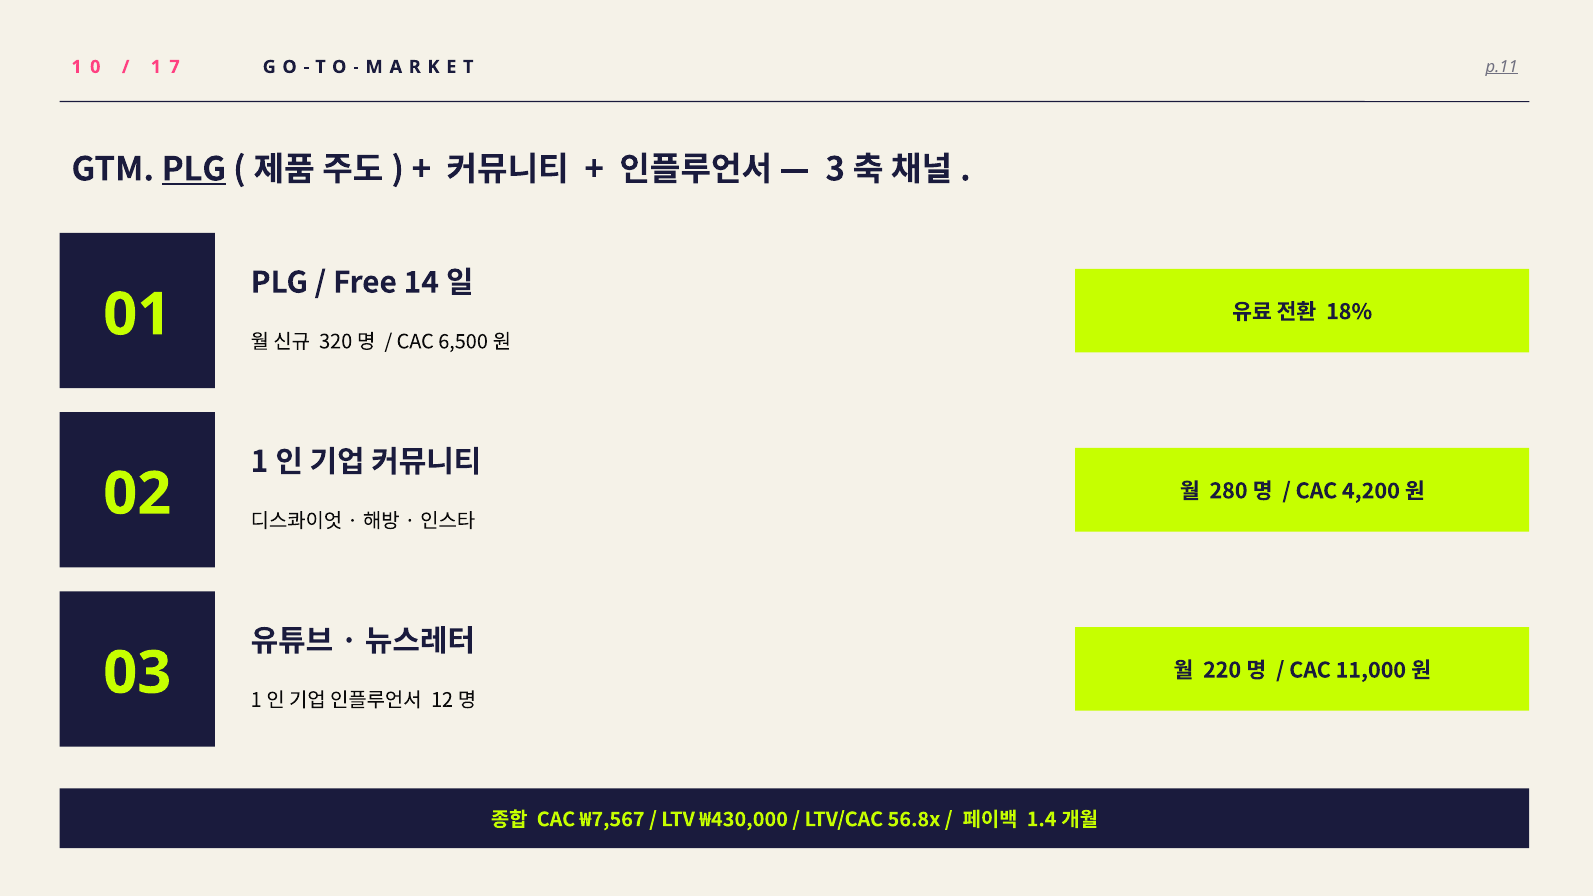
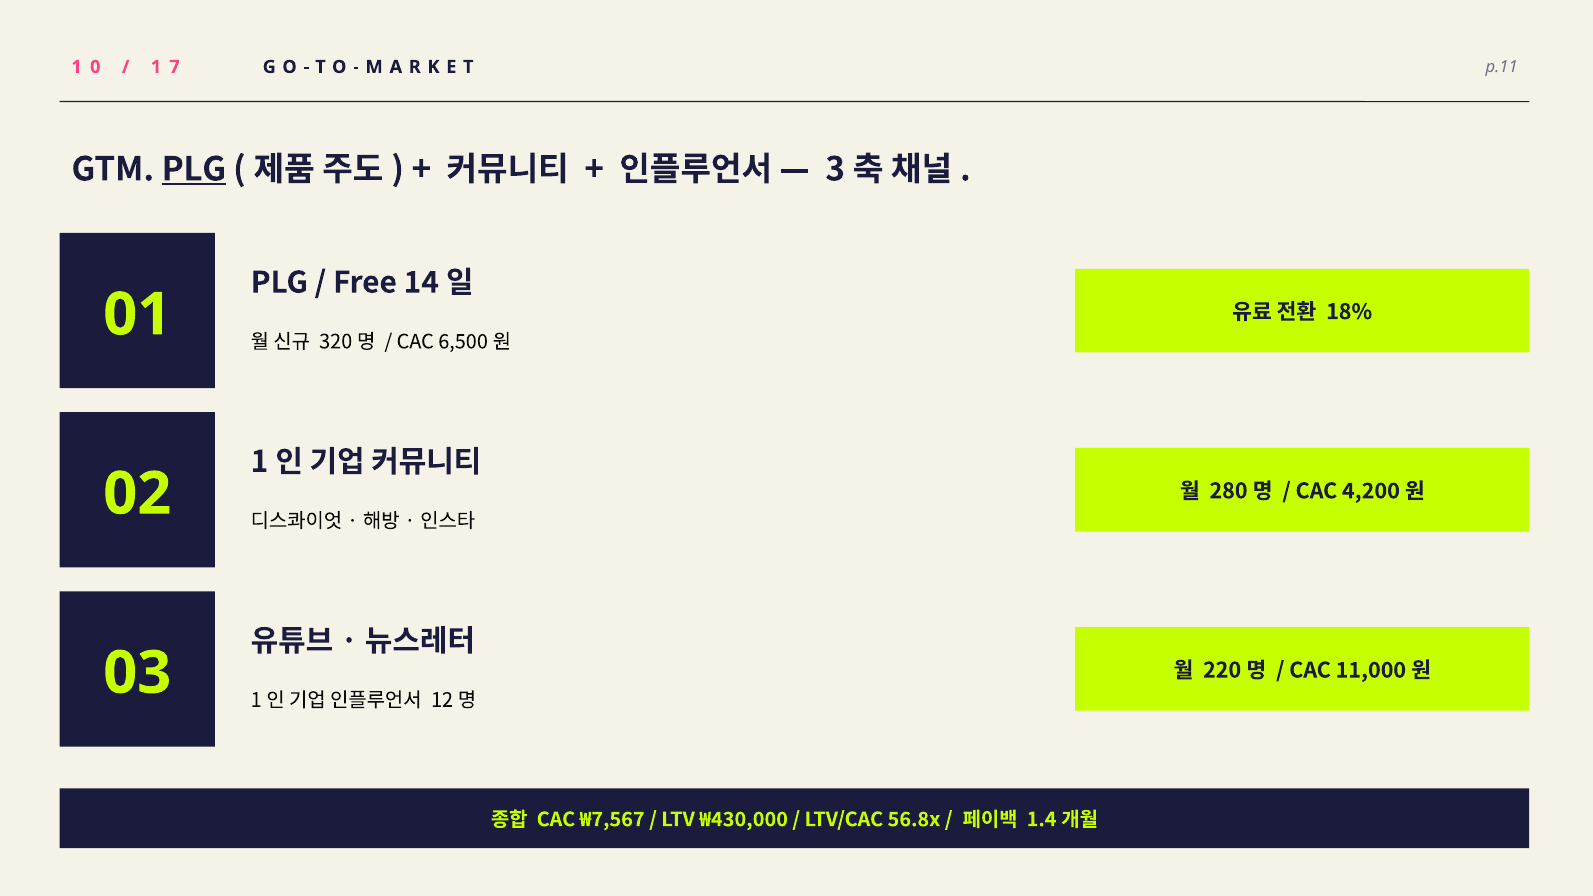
p.11 underline: present -> none (1502, 67)
